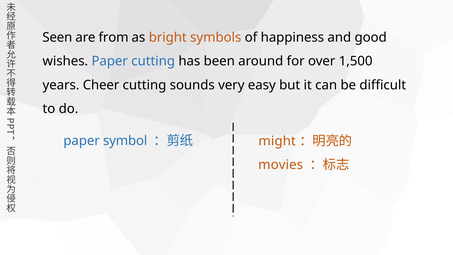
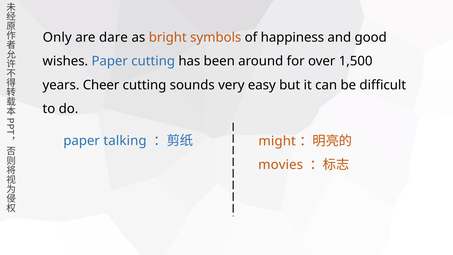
Seen: Seen -> Only (57, 37)
from: from -> dare (113, 37)
symbol: symbol -> talking (125, 141)
